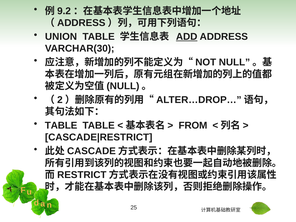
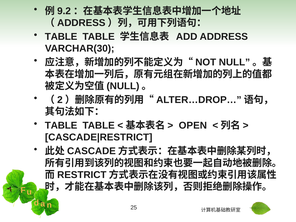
UNION: UNION -> TABLE (61, 37)
ADD underline: present -> none (187, 37)
FROM: FROM -> OPEN (193, 125)
